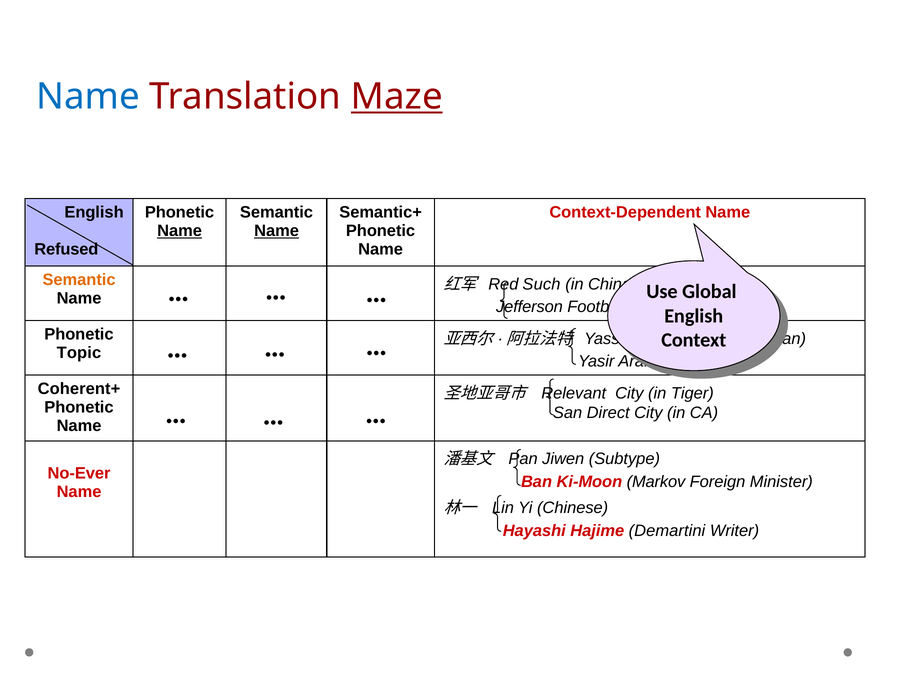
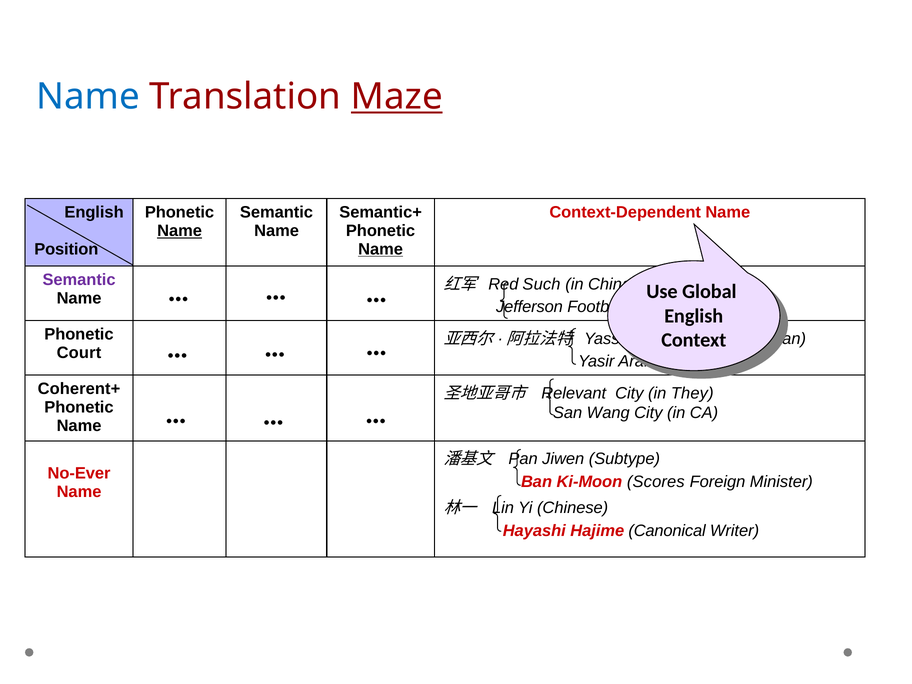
Name underline: present -> none (277, 231)
Refused: Refused -> Position (66, 249)
Name underline: none -> present (381, 249)
Semantic colour: orange -> purple (79, 280)
Topic: Topic -> Court (79, 353)
Tiger: Tiger -> They (692, 393)
Direct: Direct -> Wang (608, 413)
Markov: Markov -> Scores (656, 482)
Demartini: Demartini -> Canonical (667, 531)
